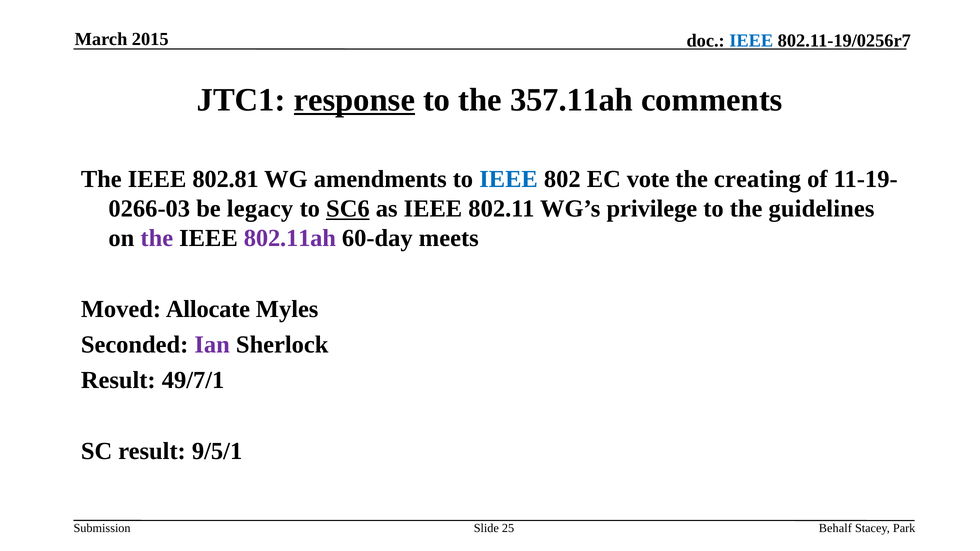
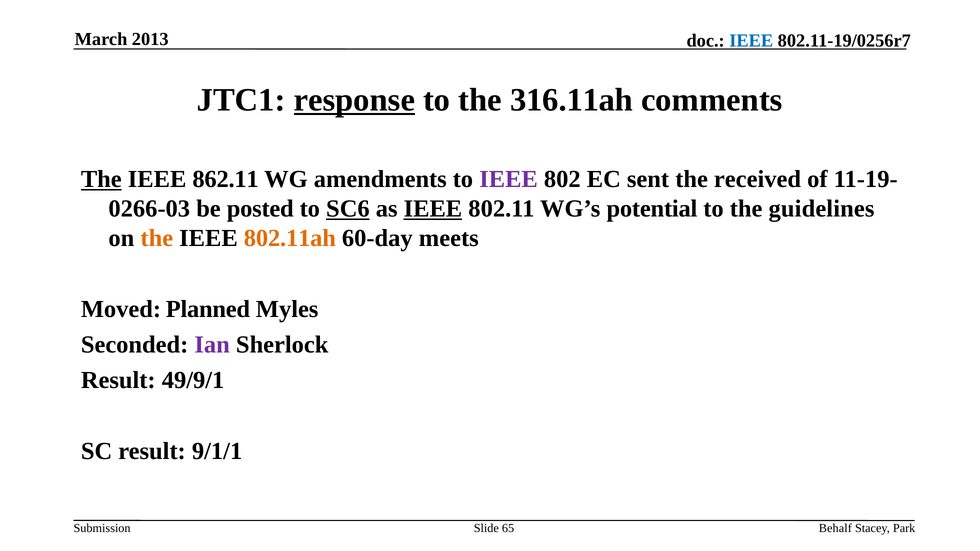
2015: 2015 -> 2013 (150, 39)
357.11ah: 357.11ah -> 316.11ah (572, 100)
The underline: none -> present (101, 179)
802.81: 802.81 -> 862.11 (226, 179)
IEEE colour: blue -> purple (509, 179)
vote: vote -> sent (648, 179)
creating: creating -> received (758, 179)
legacy: legacy -> posted (260, 209)
IEEE underline: none -> present (433, 209)
privilege: privilege -> potential (652, 209)
the colour: purple -> orange (157, 238)
802.11ah colour: purple -> orange (290, 238)
Allocate: Allocate -> Planned (208, 309)
49/7/1: 49/7/1 -> 49/9/1 (193, 380)
9/5/1: 9/5/1 -> 9/1/1 (217, 451)
25: 25 -> 65 (508, 529)
